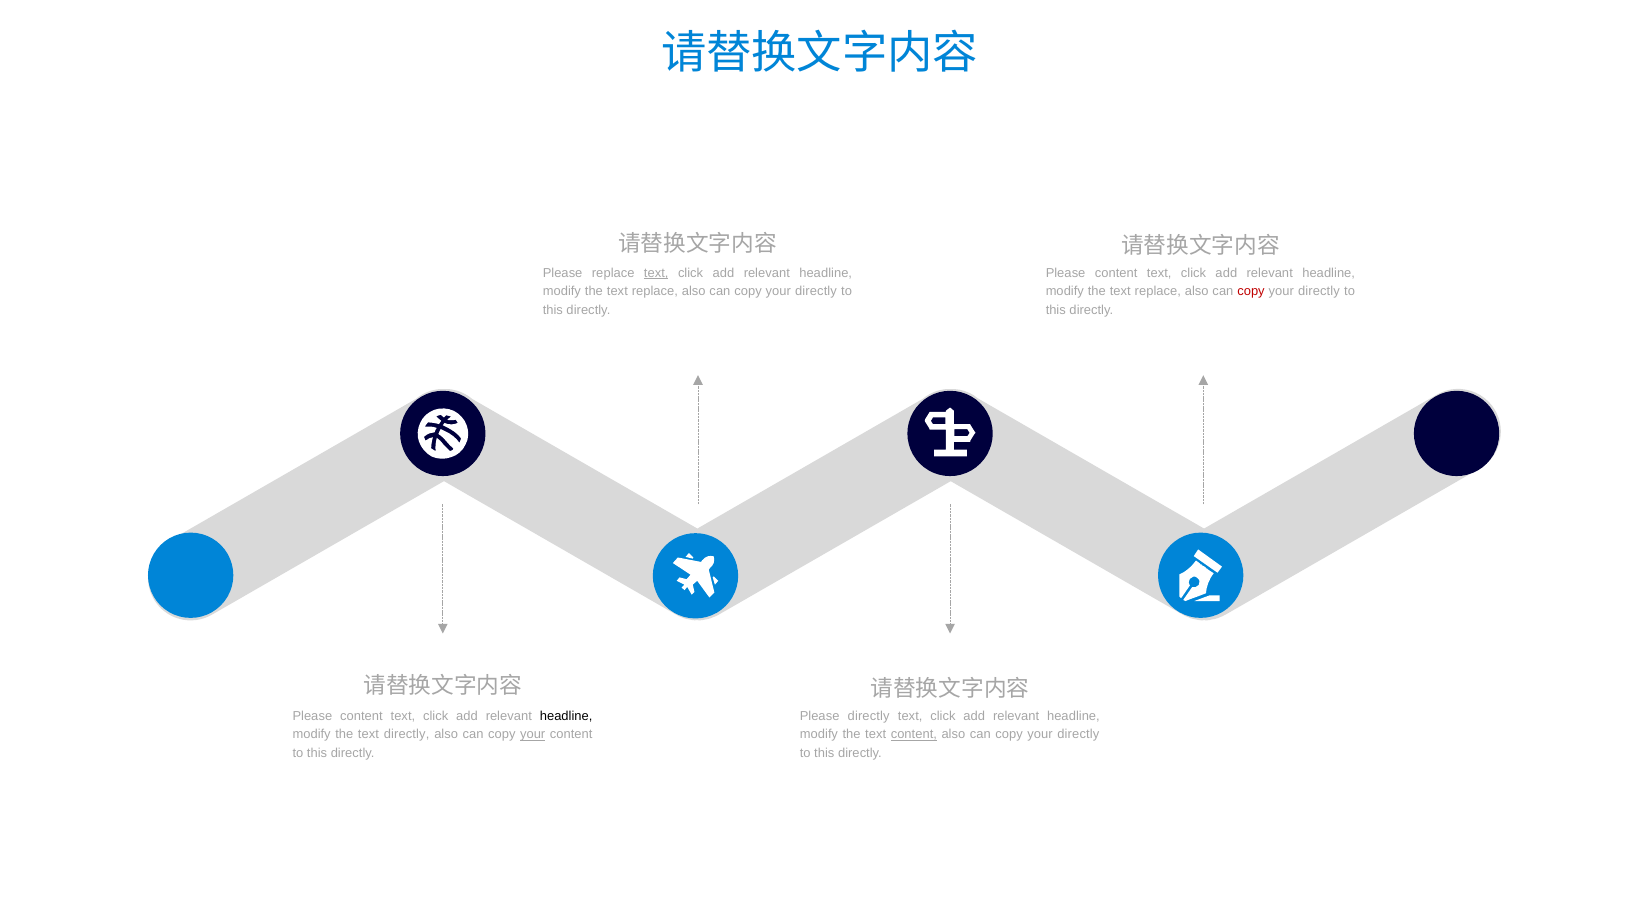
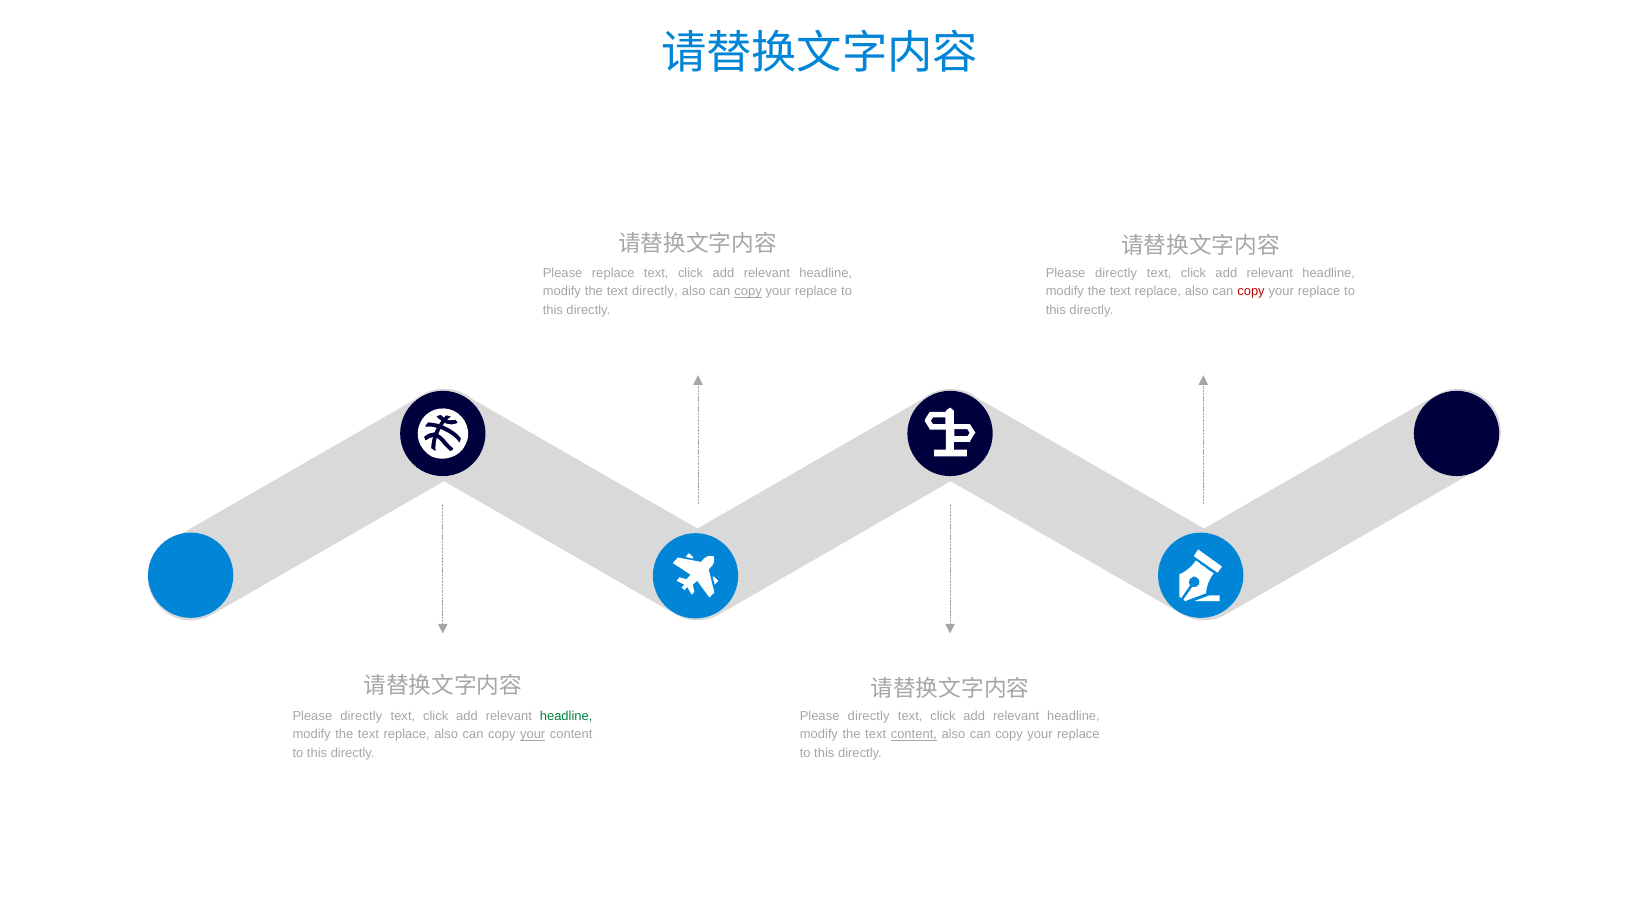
text underline: present -> none (656, 273)
content: content -> directly (1116, 273)
replace: replace -> directly (655, 291)
copy underline: none -> present (748, 291)
directly: directly -> replace (816, 291)
directly: directly -> replace (1319, 291)
content: content -> directly (361, 716)
headline colour: black -> green (566, 716)
directly: directly -> replace (407, 734)
directly: directly -> replace (1078, 734)
